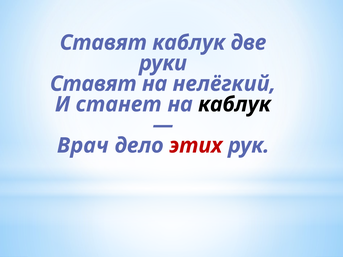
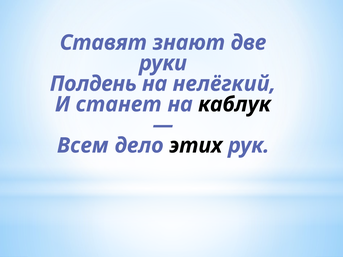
Ставят каблук: каблук -> знают (189, 43)
Ставят: Ставят -> Полдень (93, 84)
Врач: Врач -> Всем (83, 146)
этих colour: red -> black (196, 146)
